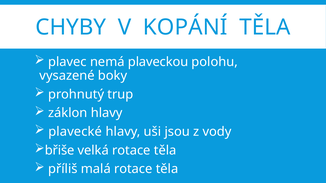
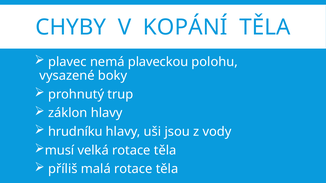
plavecké: plavecké -> hrudníku (75, 132)
břiše: břiše -> musí (60, 151)
